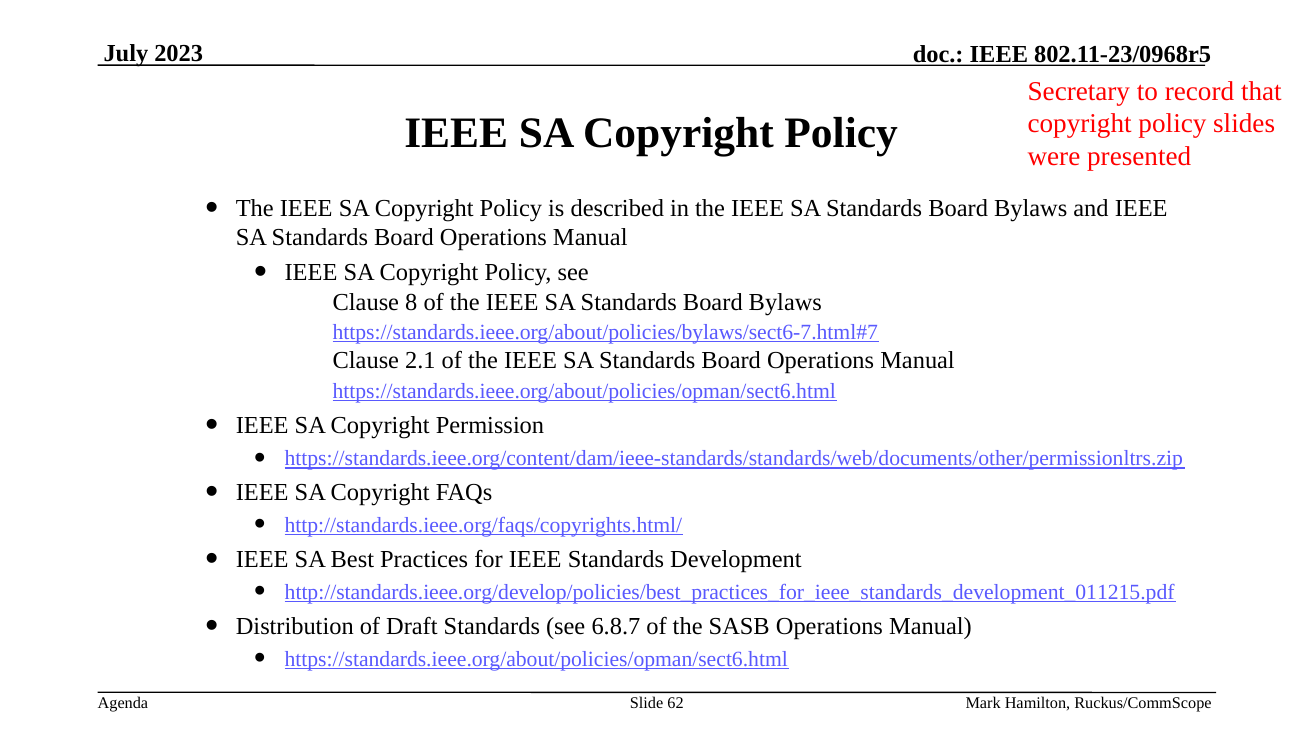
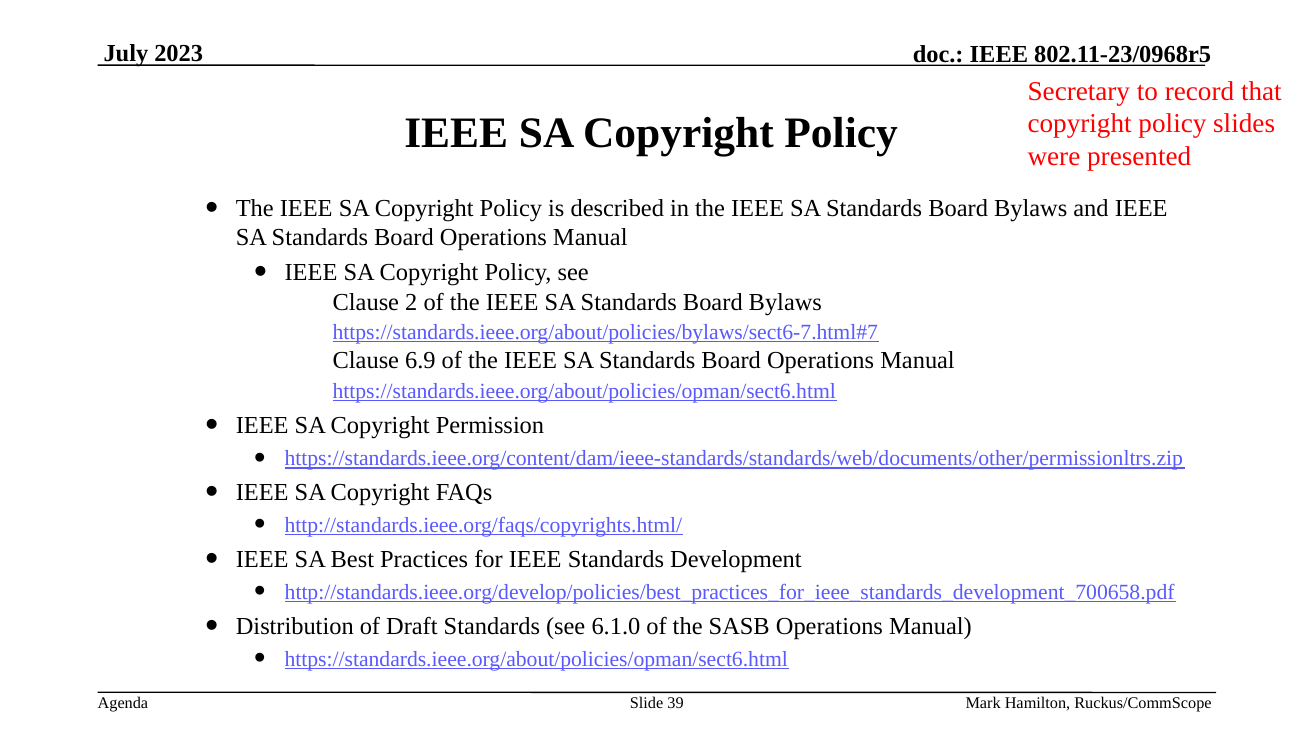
8: 8 -> 2 (411, 302)
2.1: 2.1 -> 6.9 (420, 361)
http://standards.ieee.org/develop/policies/best_practices_for_ieee_standards_development_011215.pdf: http://standards.ieee.org/develop/policies/best_practices_for_ieee_standards_development_011215.pdf -> http://standards.ieee.org/develop/policies/best_practices_for_ieee_standards_development_700658.pdf (730, 592)
6.8.7: 6.8.7 -> 6.1.0 (616, 626)
62: 62 -> 39 (676, 703)
